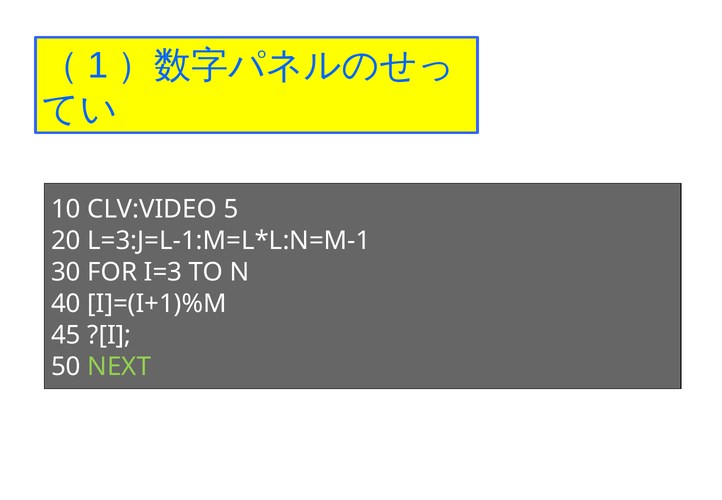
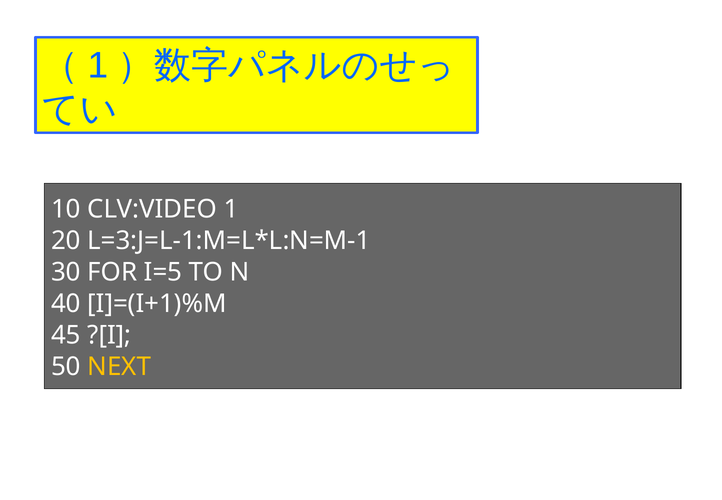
CLV:VIDEO 5: 5 -> 1 (231, 209)
I=3: I=3 -> I=5 (163, 272)
NEXT colour: light green -> yellow (119, 367)
